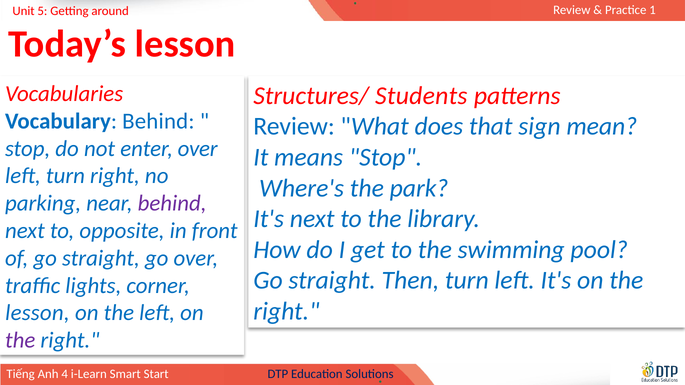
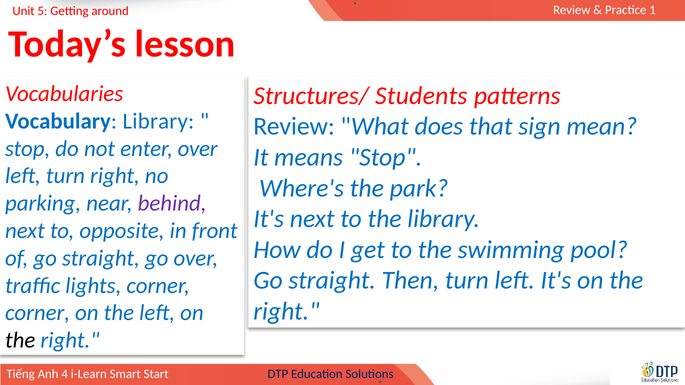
Vocabulary Behind: Behind -> Library (158, 121)
lesson: lesson -> corner (38, 313)
the colour: purple -> black (20, 341)
